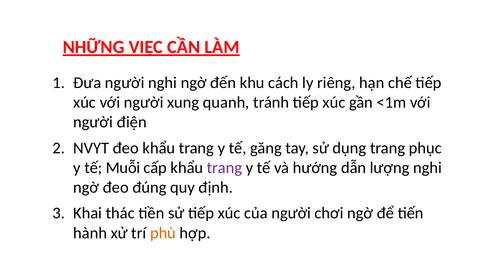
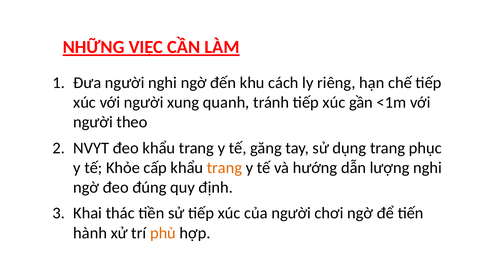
điện: điện -> theo (132, 122)
Muỗi: Muỗi -> Khỏe (123, 168)
trang colour: purple -> orange (224, 168)
